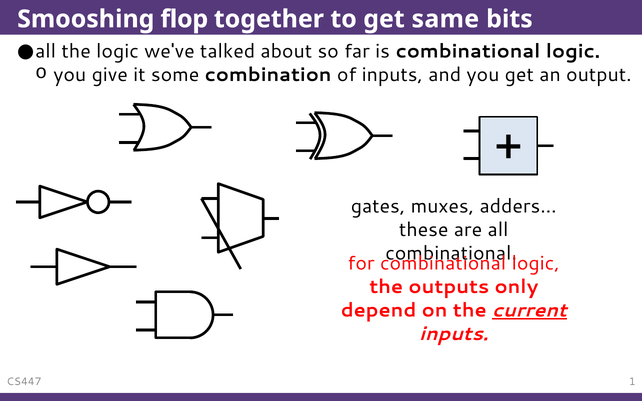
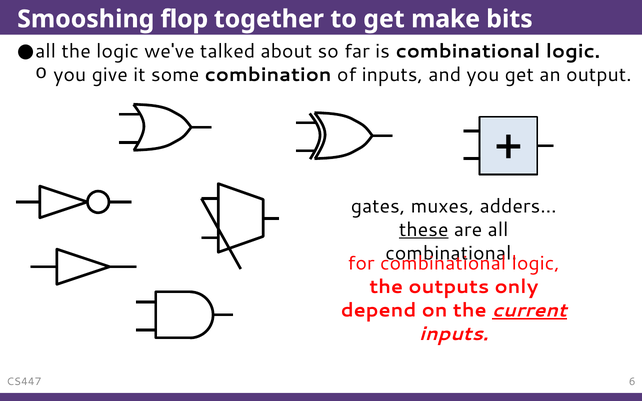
same: same -> make (446, 19)
these underline: none -> present (424, 230)
1: 1 -> 6 (632, 382)
